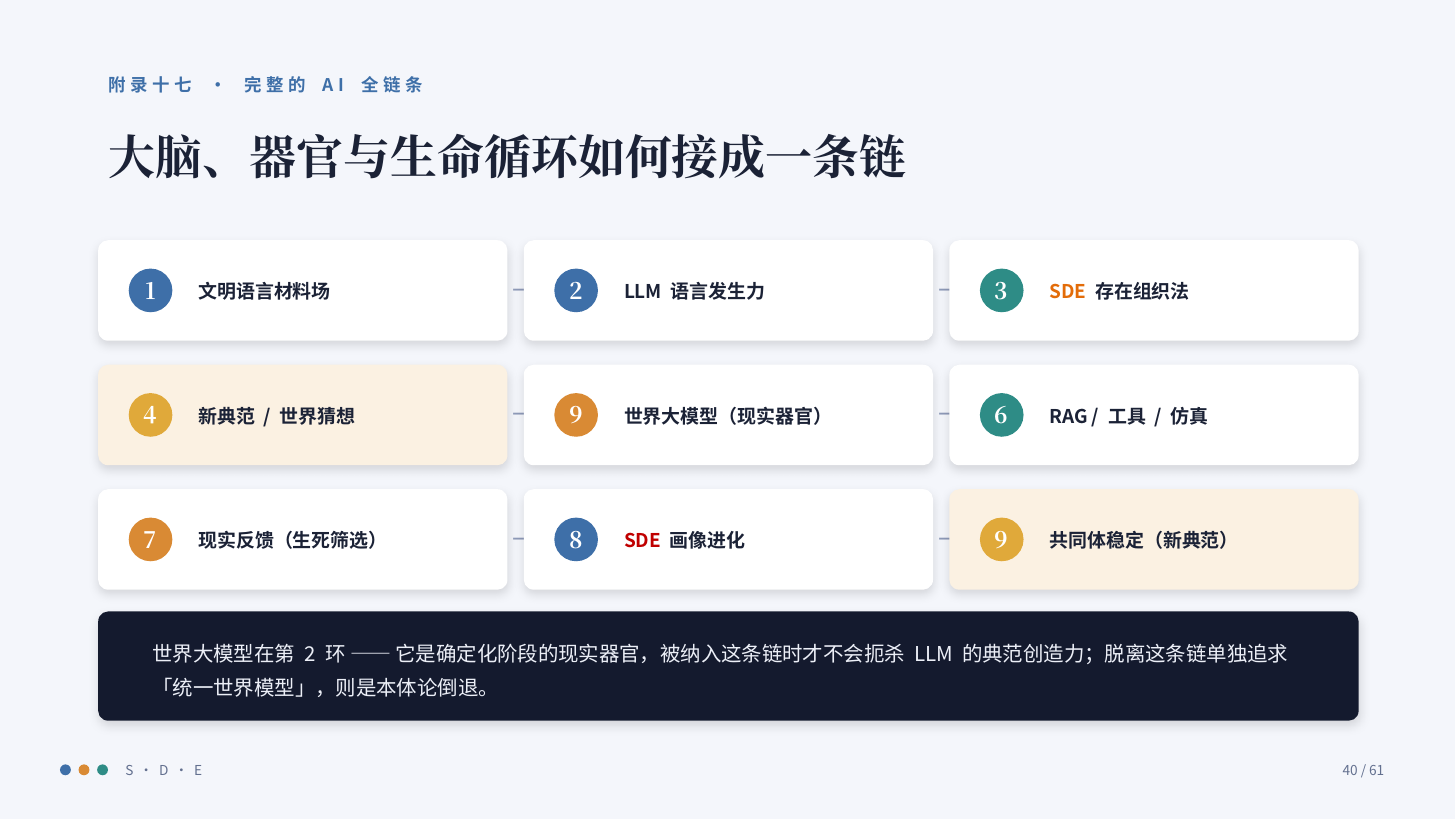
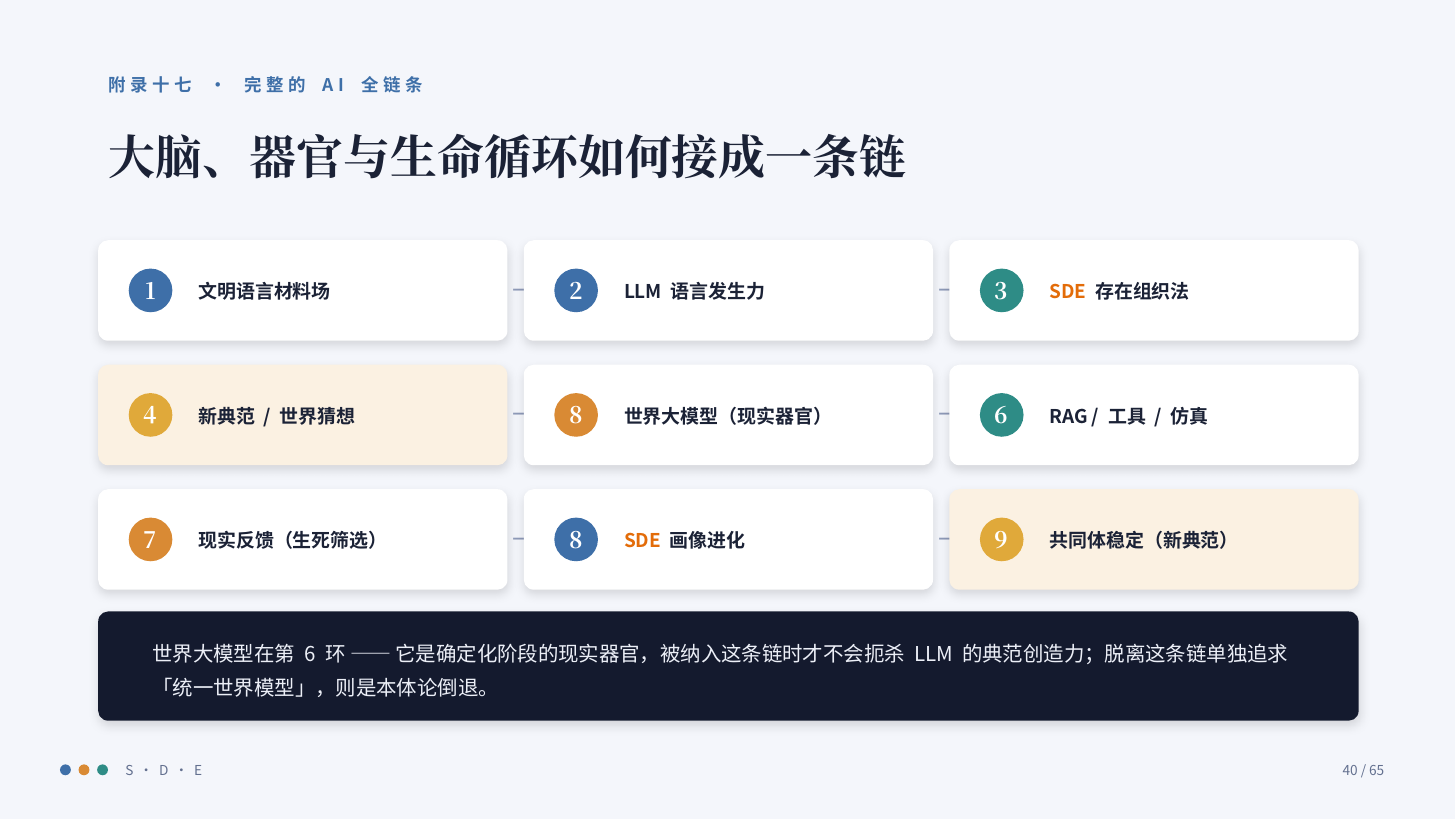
9: 9 -> 8 (576, 416)
SDE colour: red -> orange (642, 541)
2: 2 -> 6 (310, 655)
61: 61 -> 65 (1377, 771)
